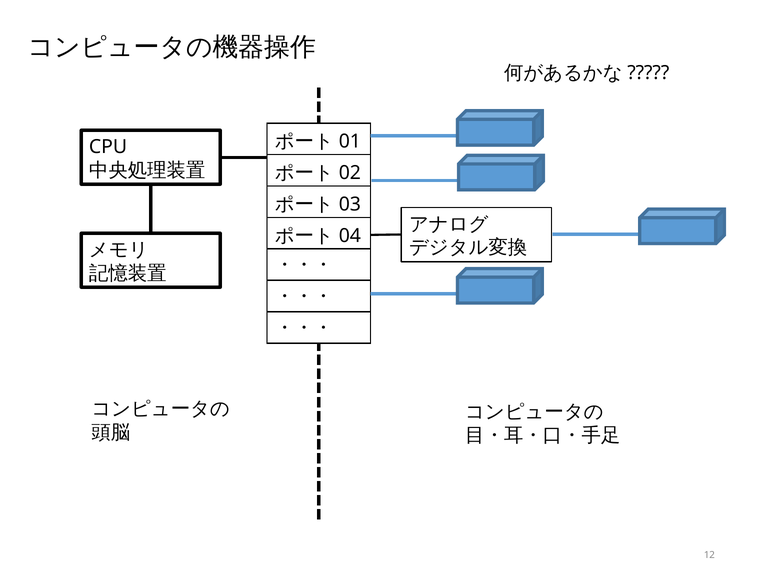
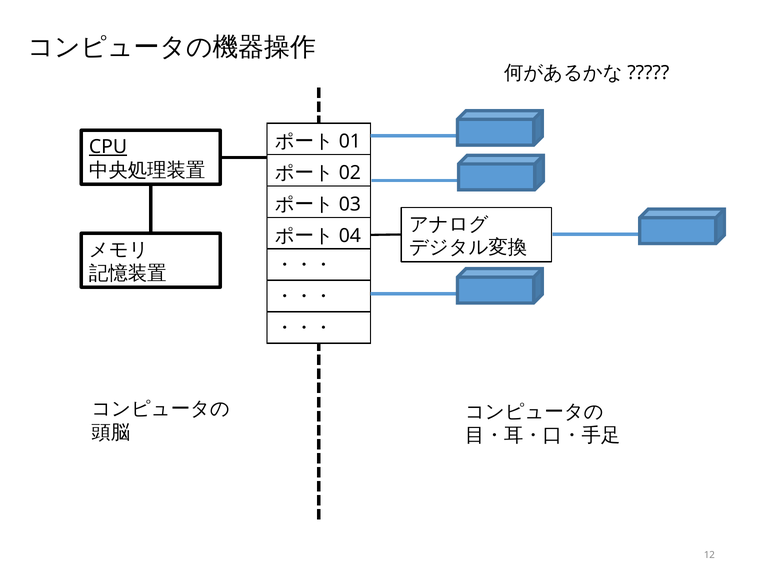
CPU underline: none -> present (108, 147)
